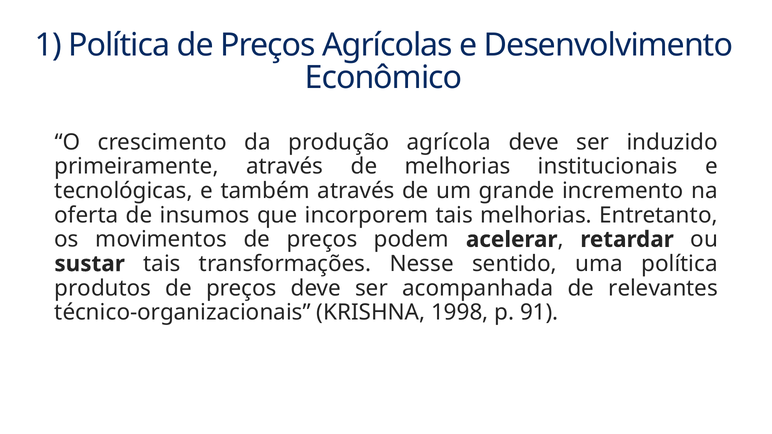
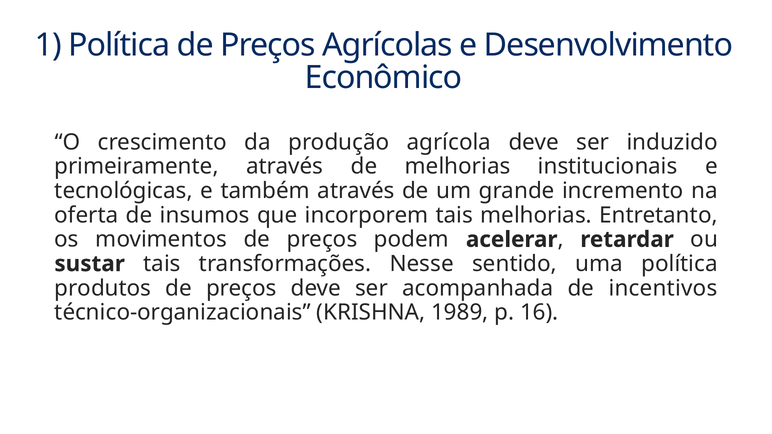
relevantes: relevantes -> incentivos (663, 288)
1998: 1998 -> 1989 (460, 313)
91: 91 -> 16 (539, 313)
